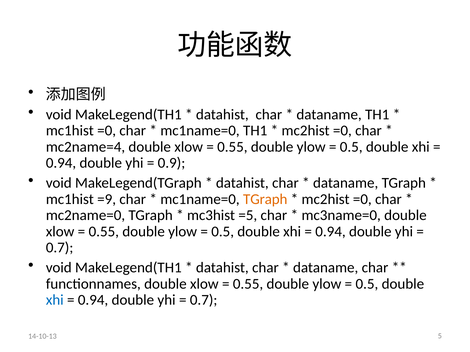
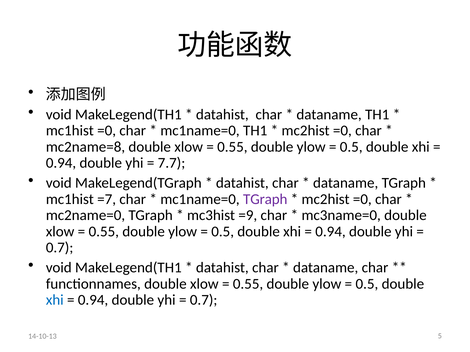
mc2name=4: mc2name=4 -> mc2name=8 (85, 147)
0.9: 0.9 -> 7.7 (172, 163)
=9: =9 -> =7 (107, 199)
TGraph colour: orange -> purple (265, 199)
=5: =5 -> =9 (248, 216)
